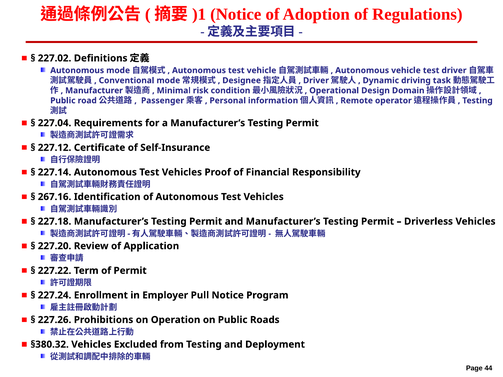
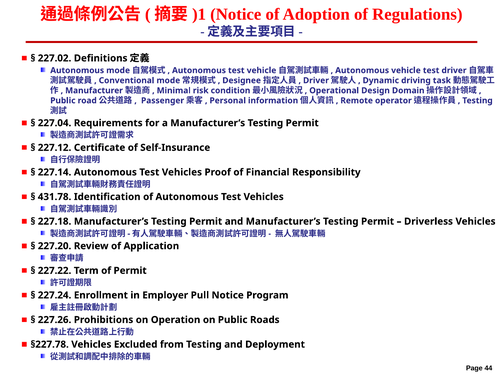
267.16: 267.16 -> 431.78 (55, 197)
§380.32: §380.32 -> §227.78 (50, 345)
